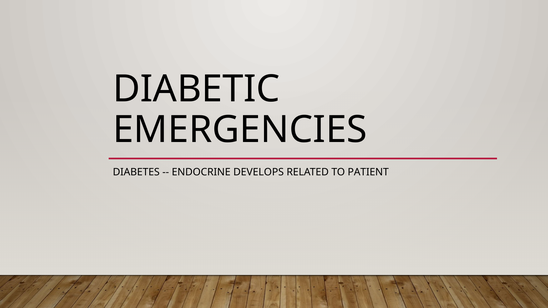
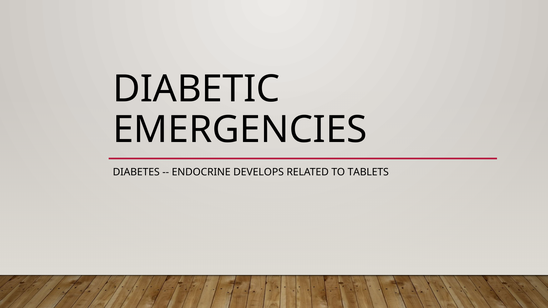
PATIENT: PATIENT -> TABLETS (368, 172)
